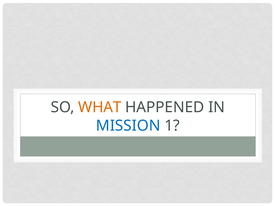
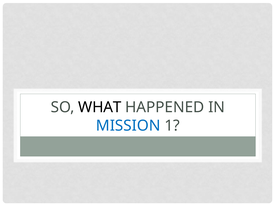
WHAT colour: orange -> black (100, 107)
